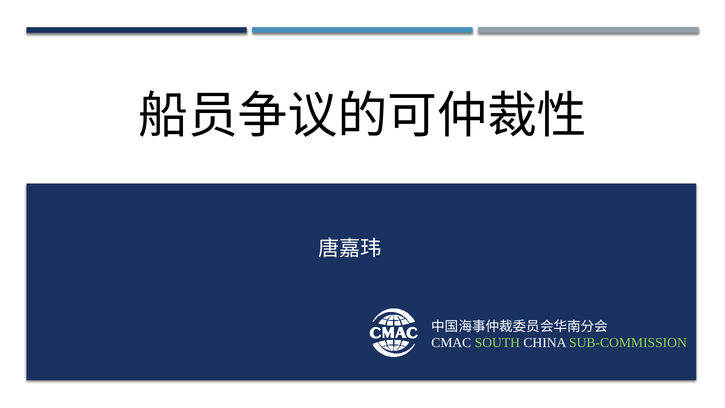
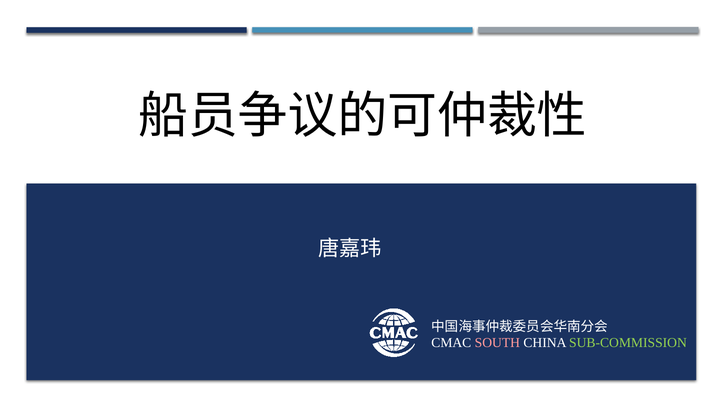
SOUTH colour: light green -> pink (497, 343)
